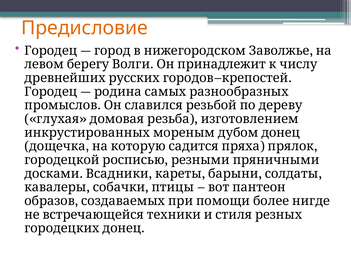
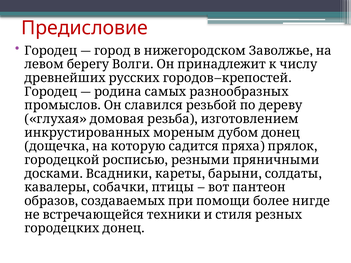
Предисловие colour: orange -> red (84, 28)
